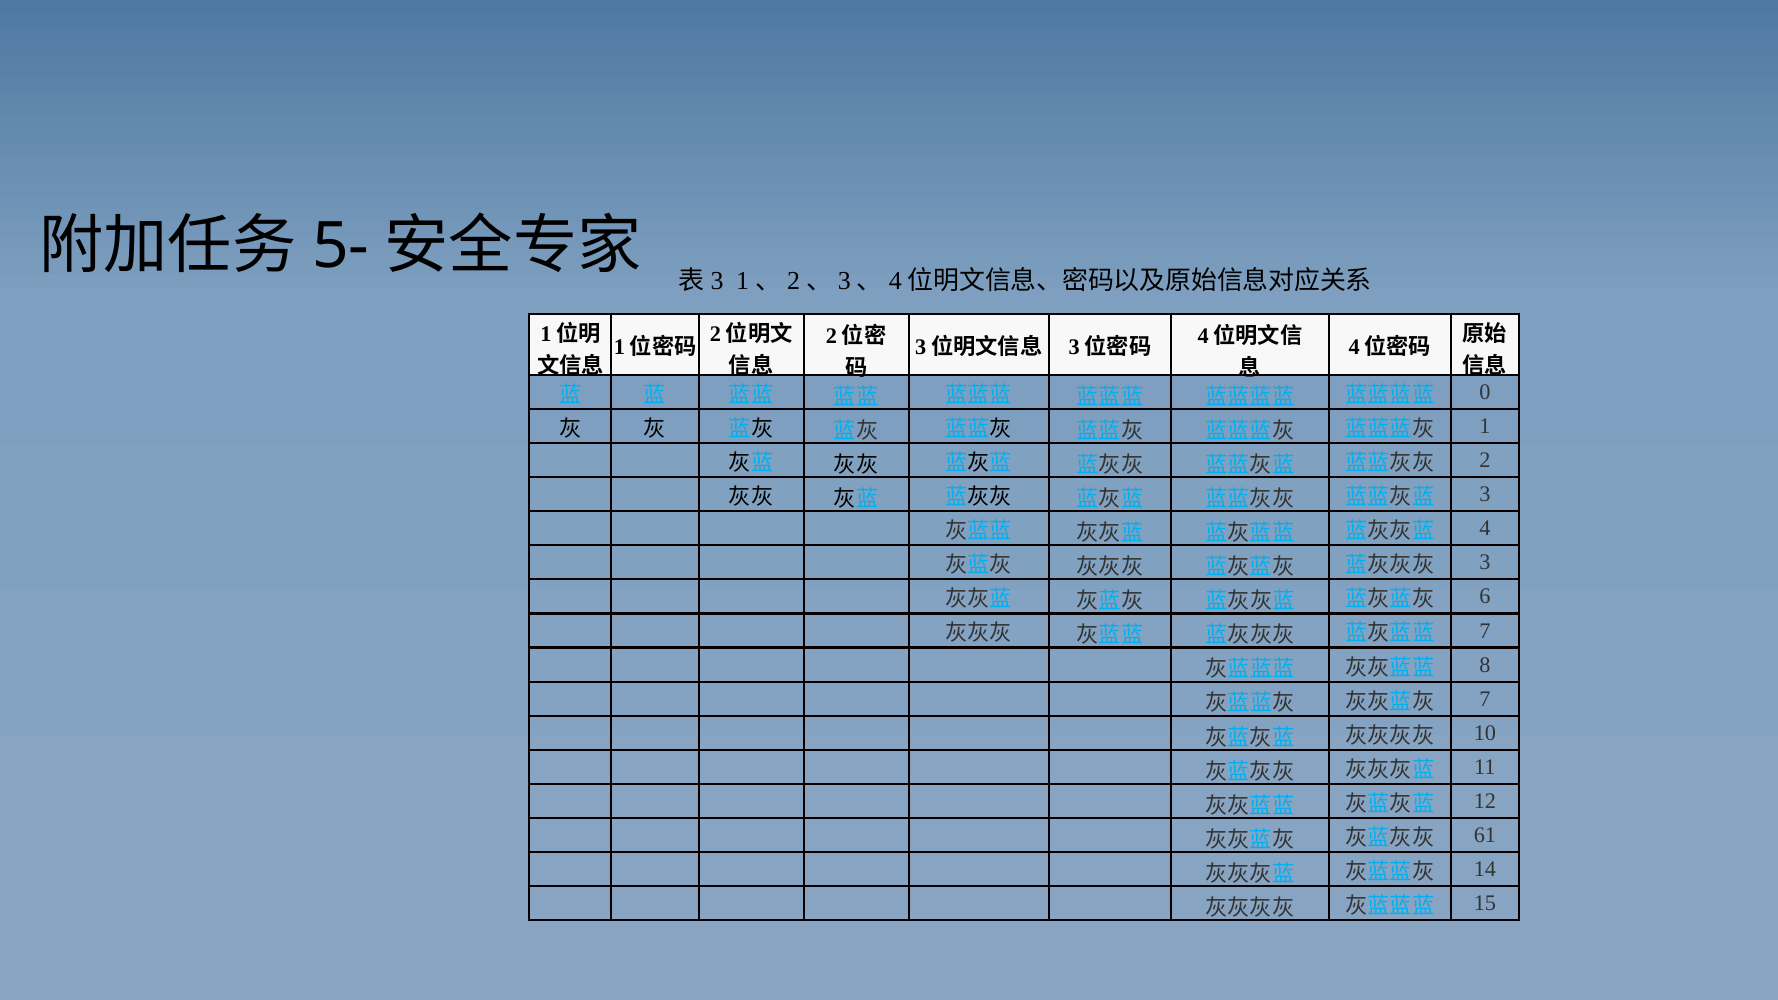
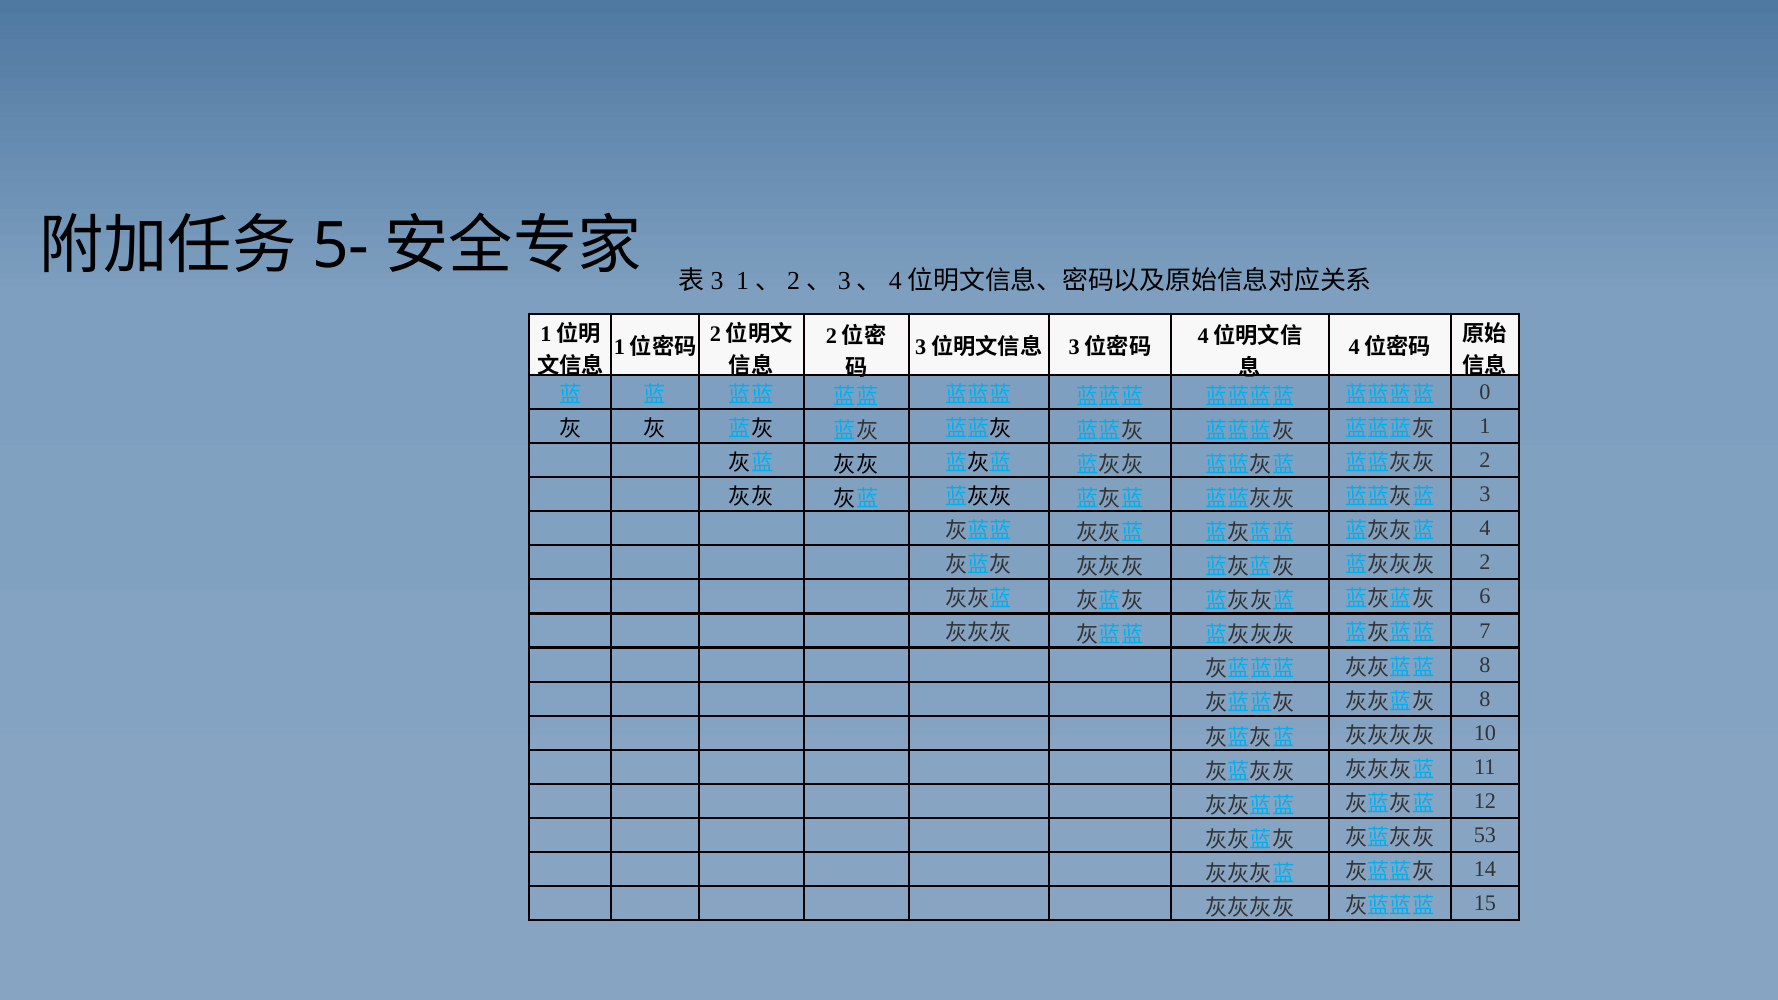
3: 3 -> 2 (1485, 563)
7: 7 -> 8 (1485, 699)
61: 61 -> 53 (1485, 835)
